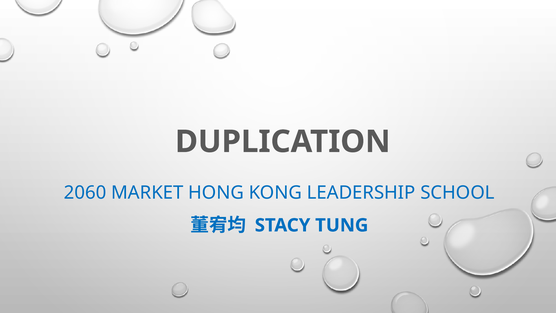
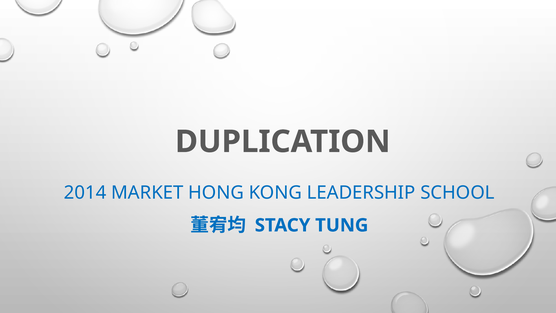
2060: 2060 -> 2014 (85, 193)
